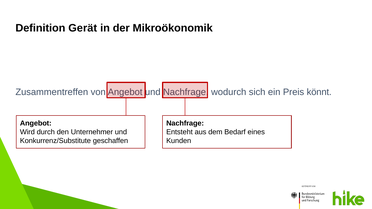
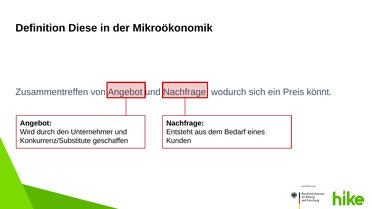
Gerät: Gerät -> Diese (83, 28)
